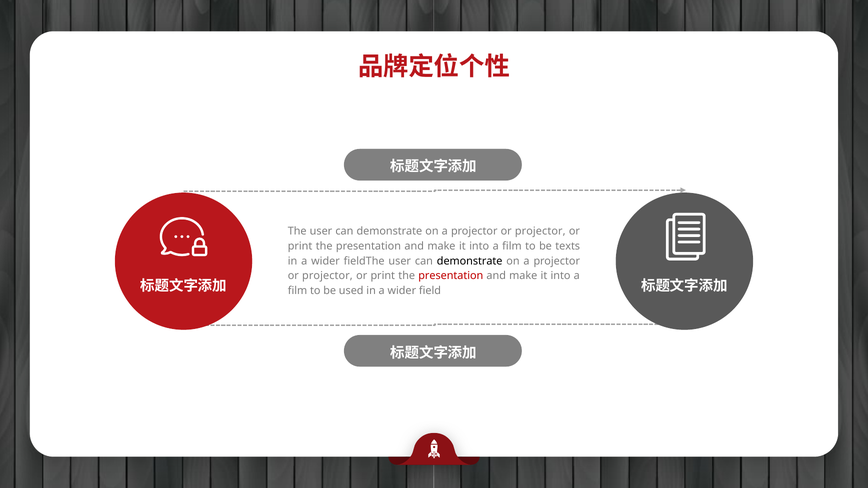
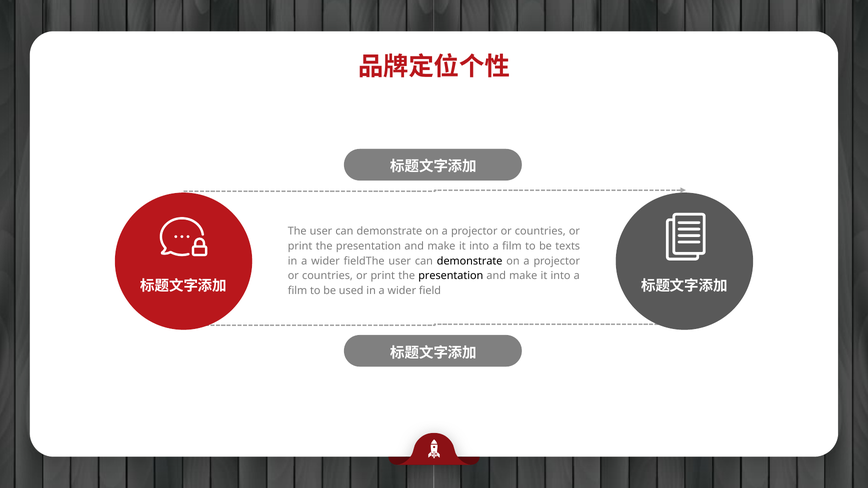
projector: projector -> countries (540, 231)
projector: projector -> countries (327, 276)
presentation colour: red -> black (451, 276)
